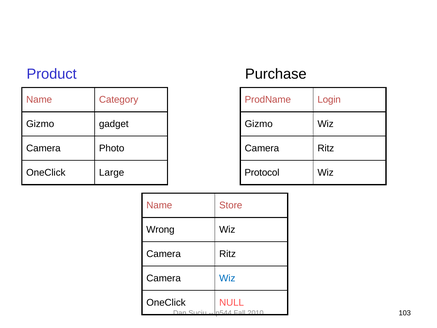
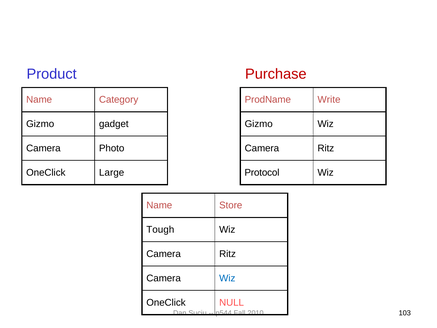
Purchase colour: black -> red (276, 74)
Login: Login -> Write (329, 100)
Wrong: Wrong -> Tough (160, 230)
